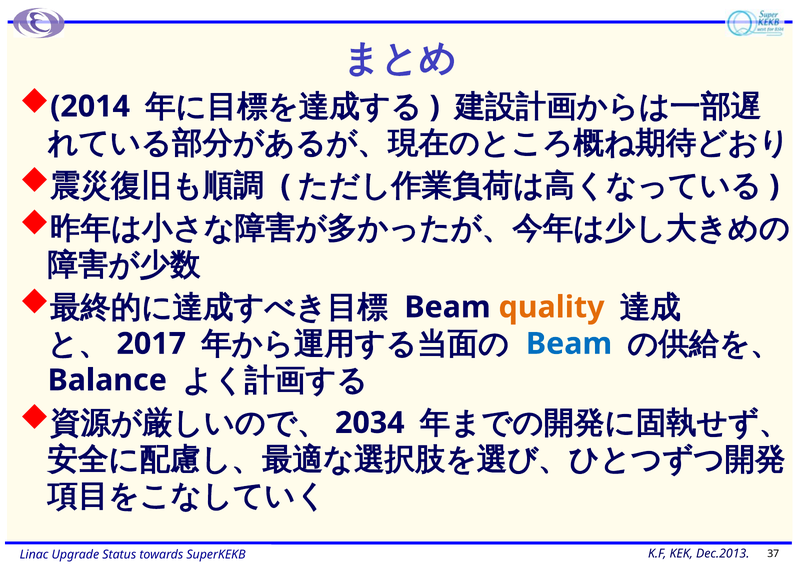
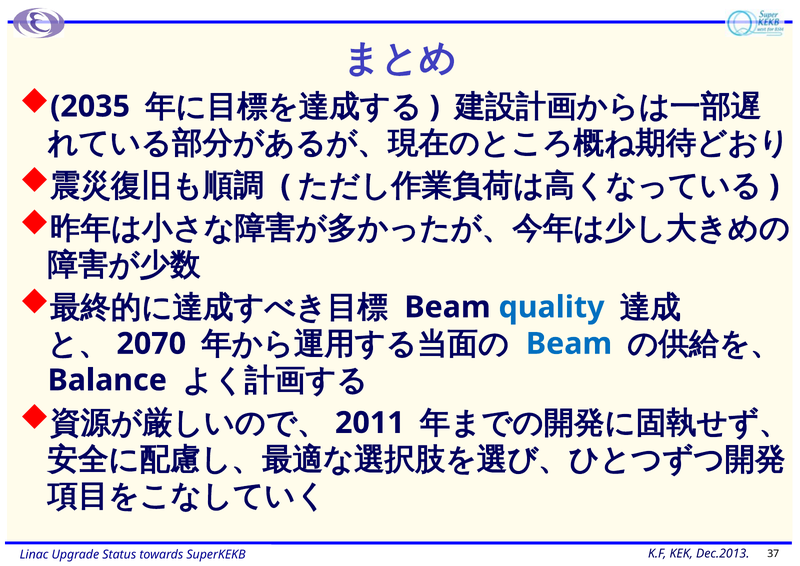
2014: 2014 -> 2035 (90, 106)
quality colour: orange -> blue (552, 307)
2017: 2017 -> 2070 (151, 344)
2034: 2034 -> 2011 (370, 423)
